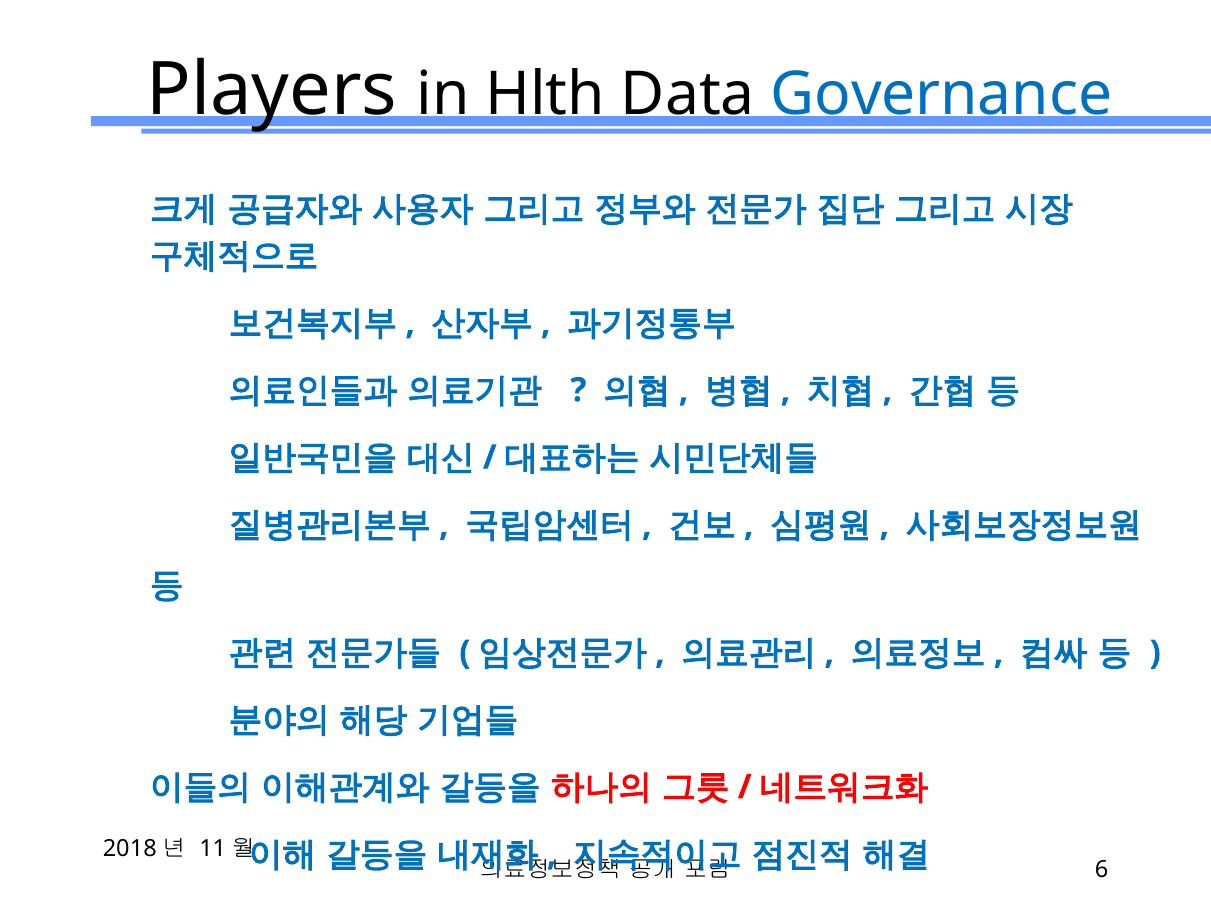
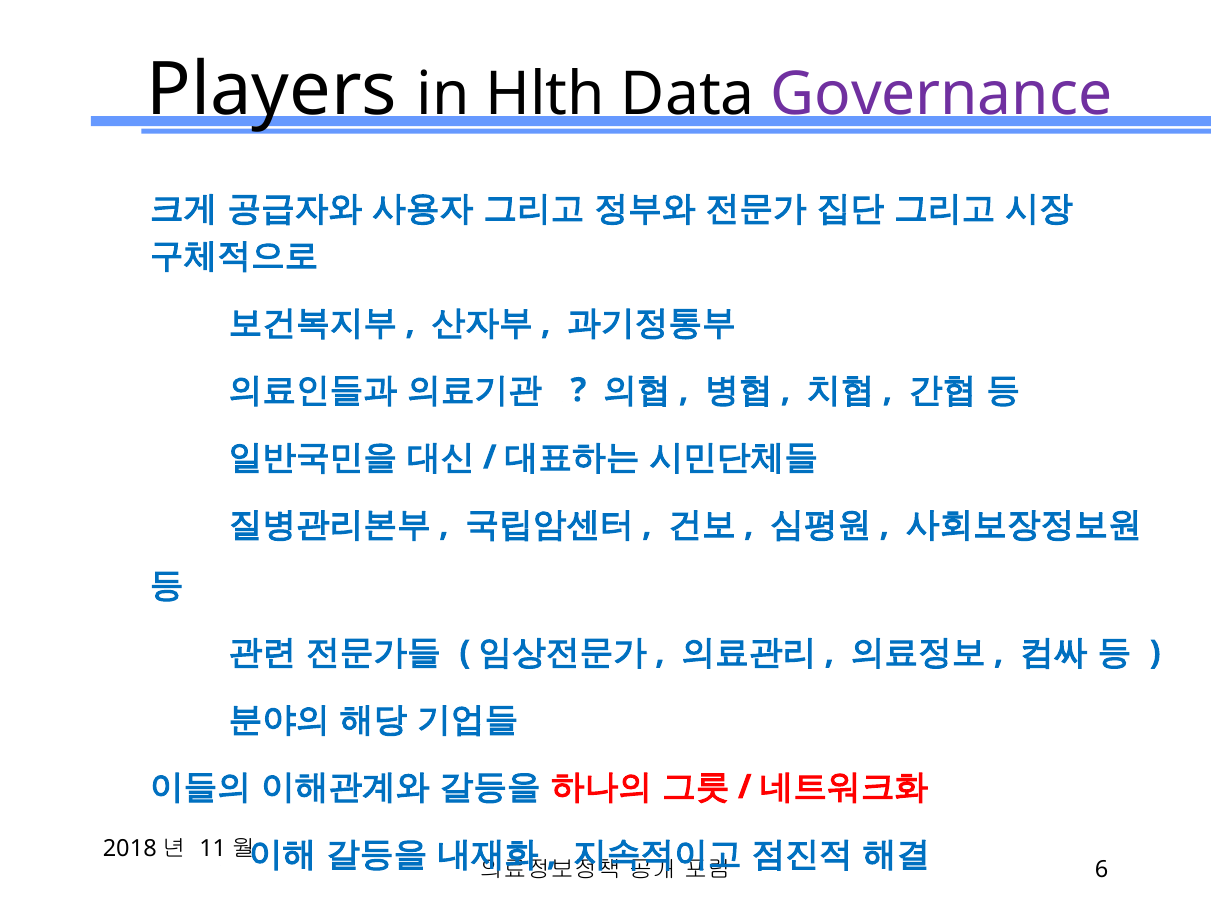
Governance colour: blue -> purple (941, 94)
